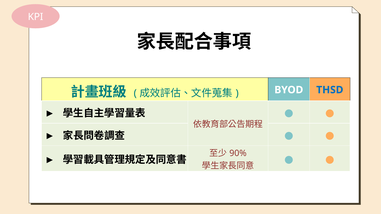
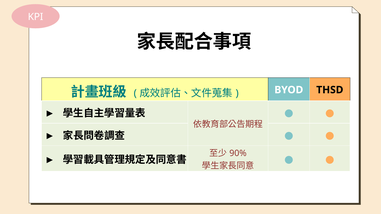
THSD colour: blue -> black (330, 90)
